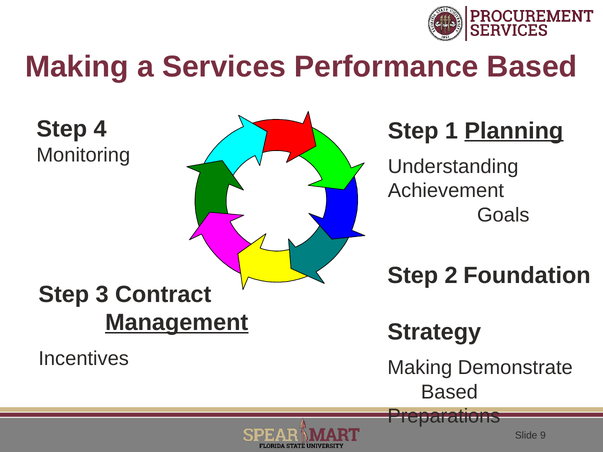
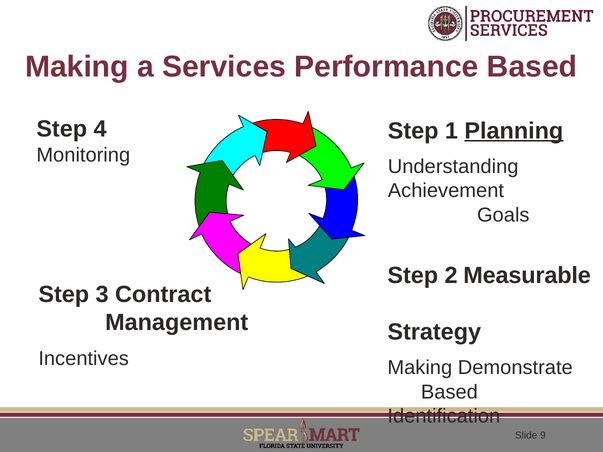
Foundation: Foundation -> Measurable (527, 276)
Management underline: present -> none (177, 323)
Preparations: Preparations -> Identification (444, 416)
